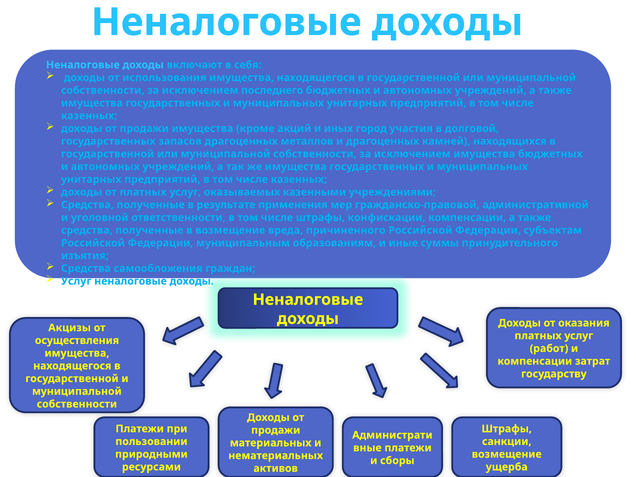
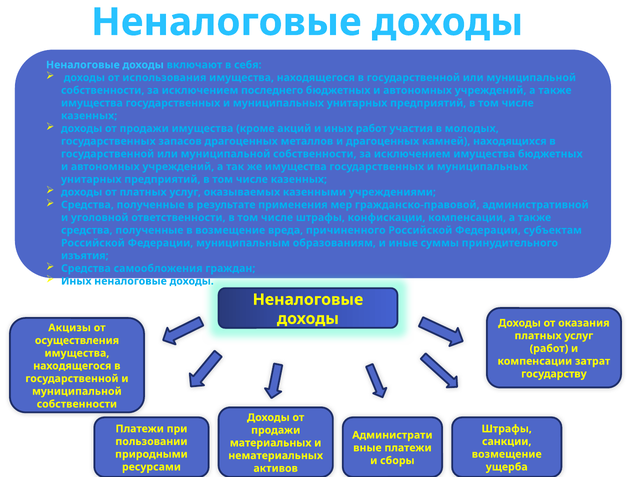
иных город: город -> работ (371, 128)
долговой: долговой -> молодых (472, 128)
Услуг: Услуг -> Иных (76, 281)
